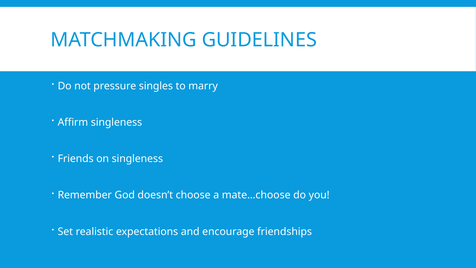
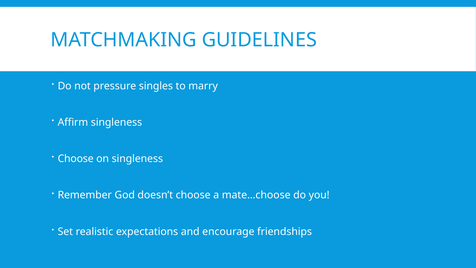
Friends: Friends -> Choose (76, 159)
